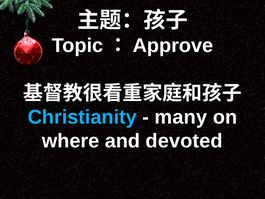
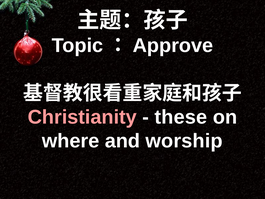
Christianity colour: light blue -> pink (82, 117)
many: many -> these (181, 117)
devoted: devoted -> worship (184, 141)
